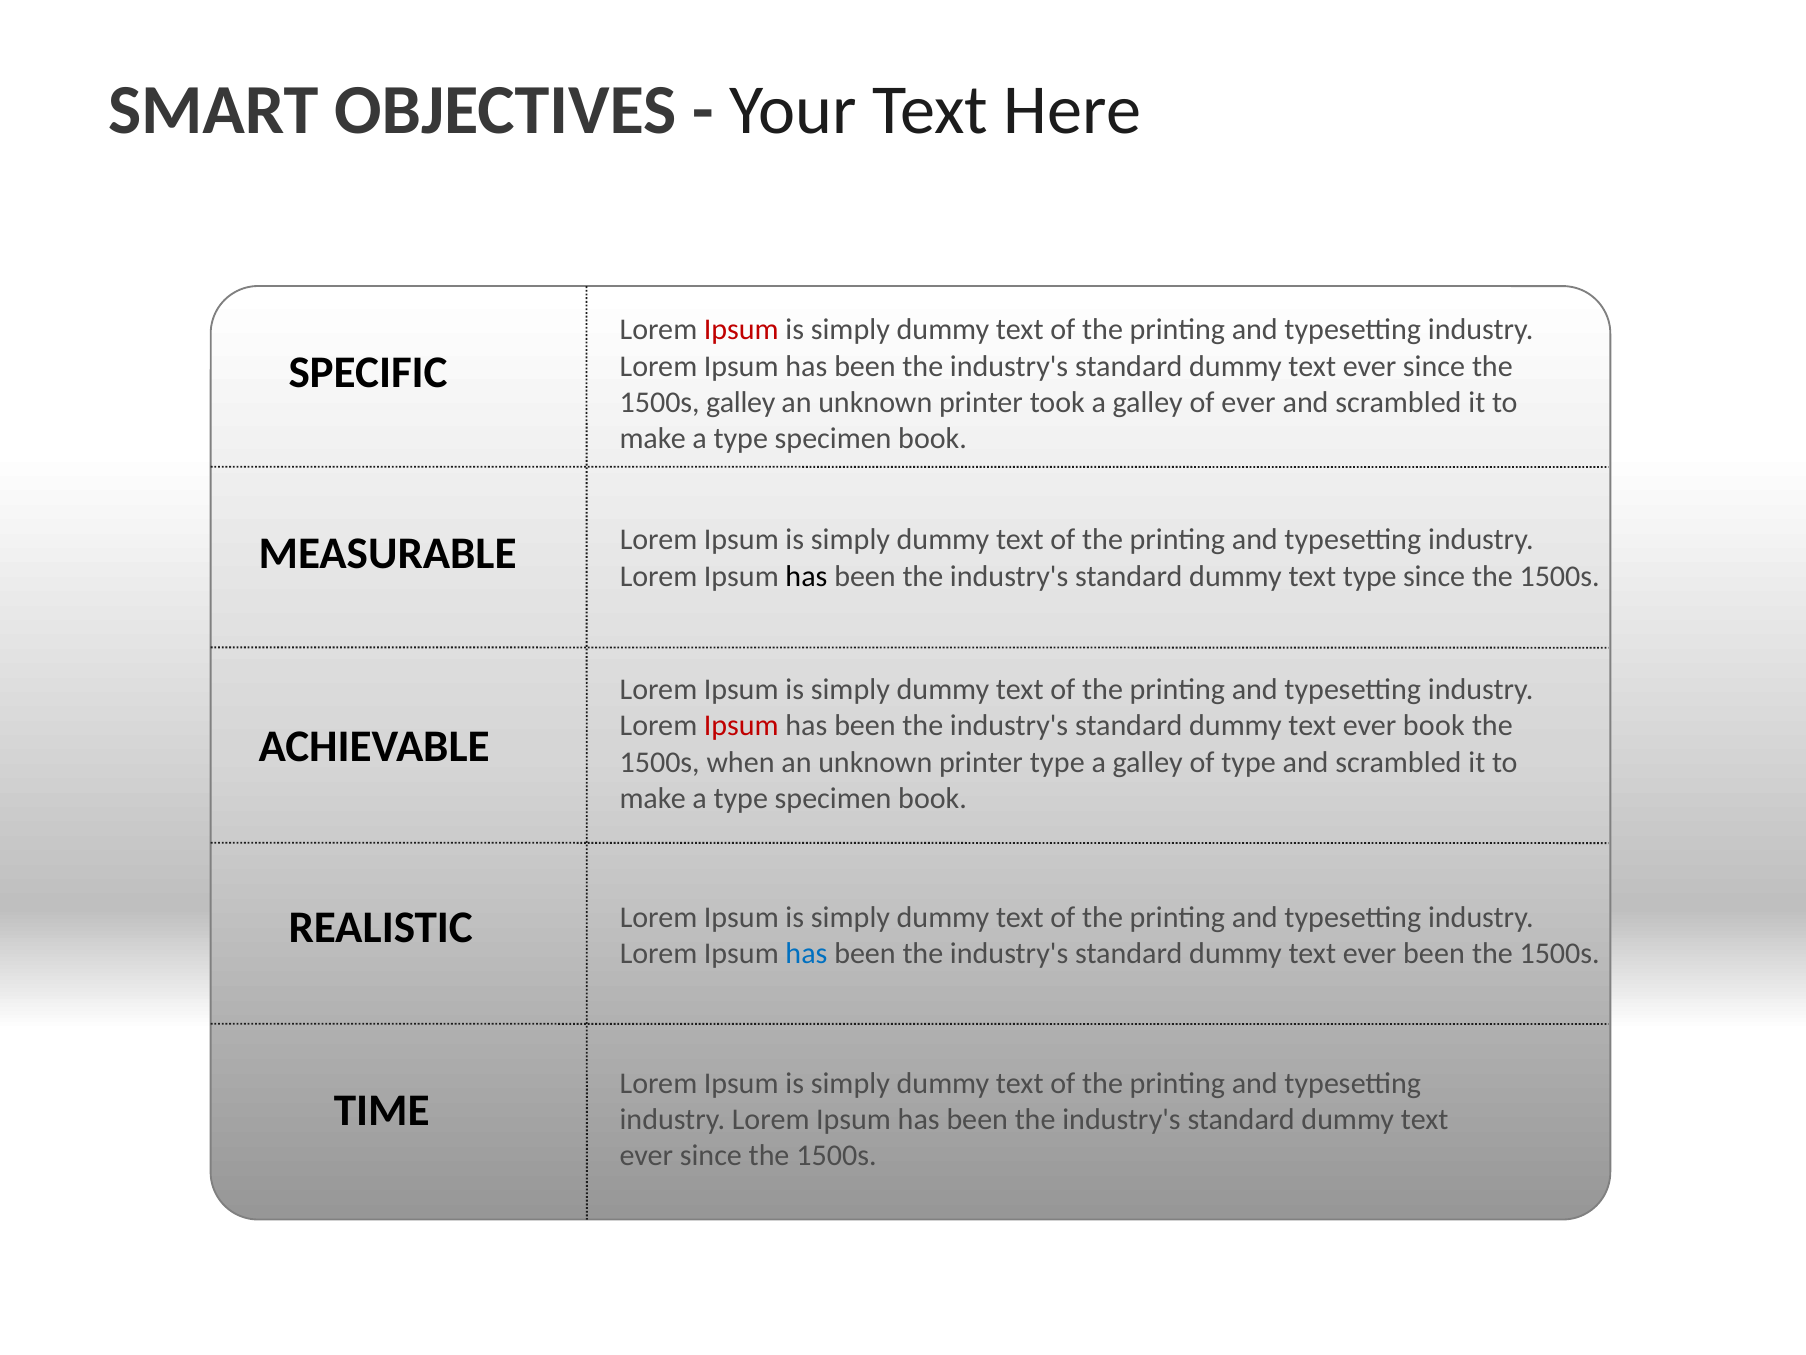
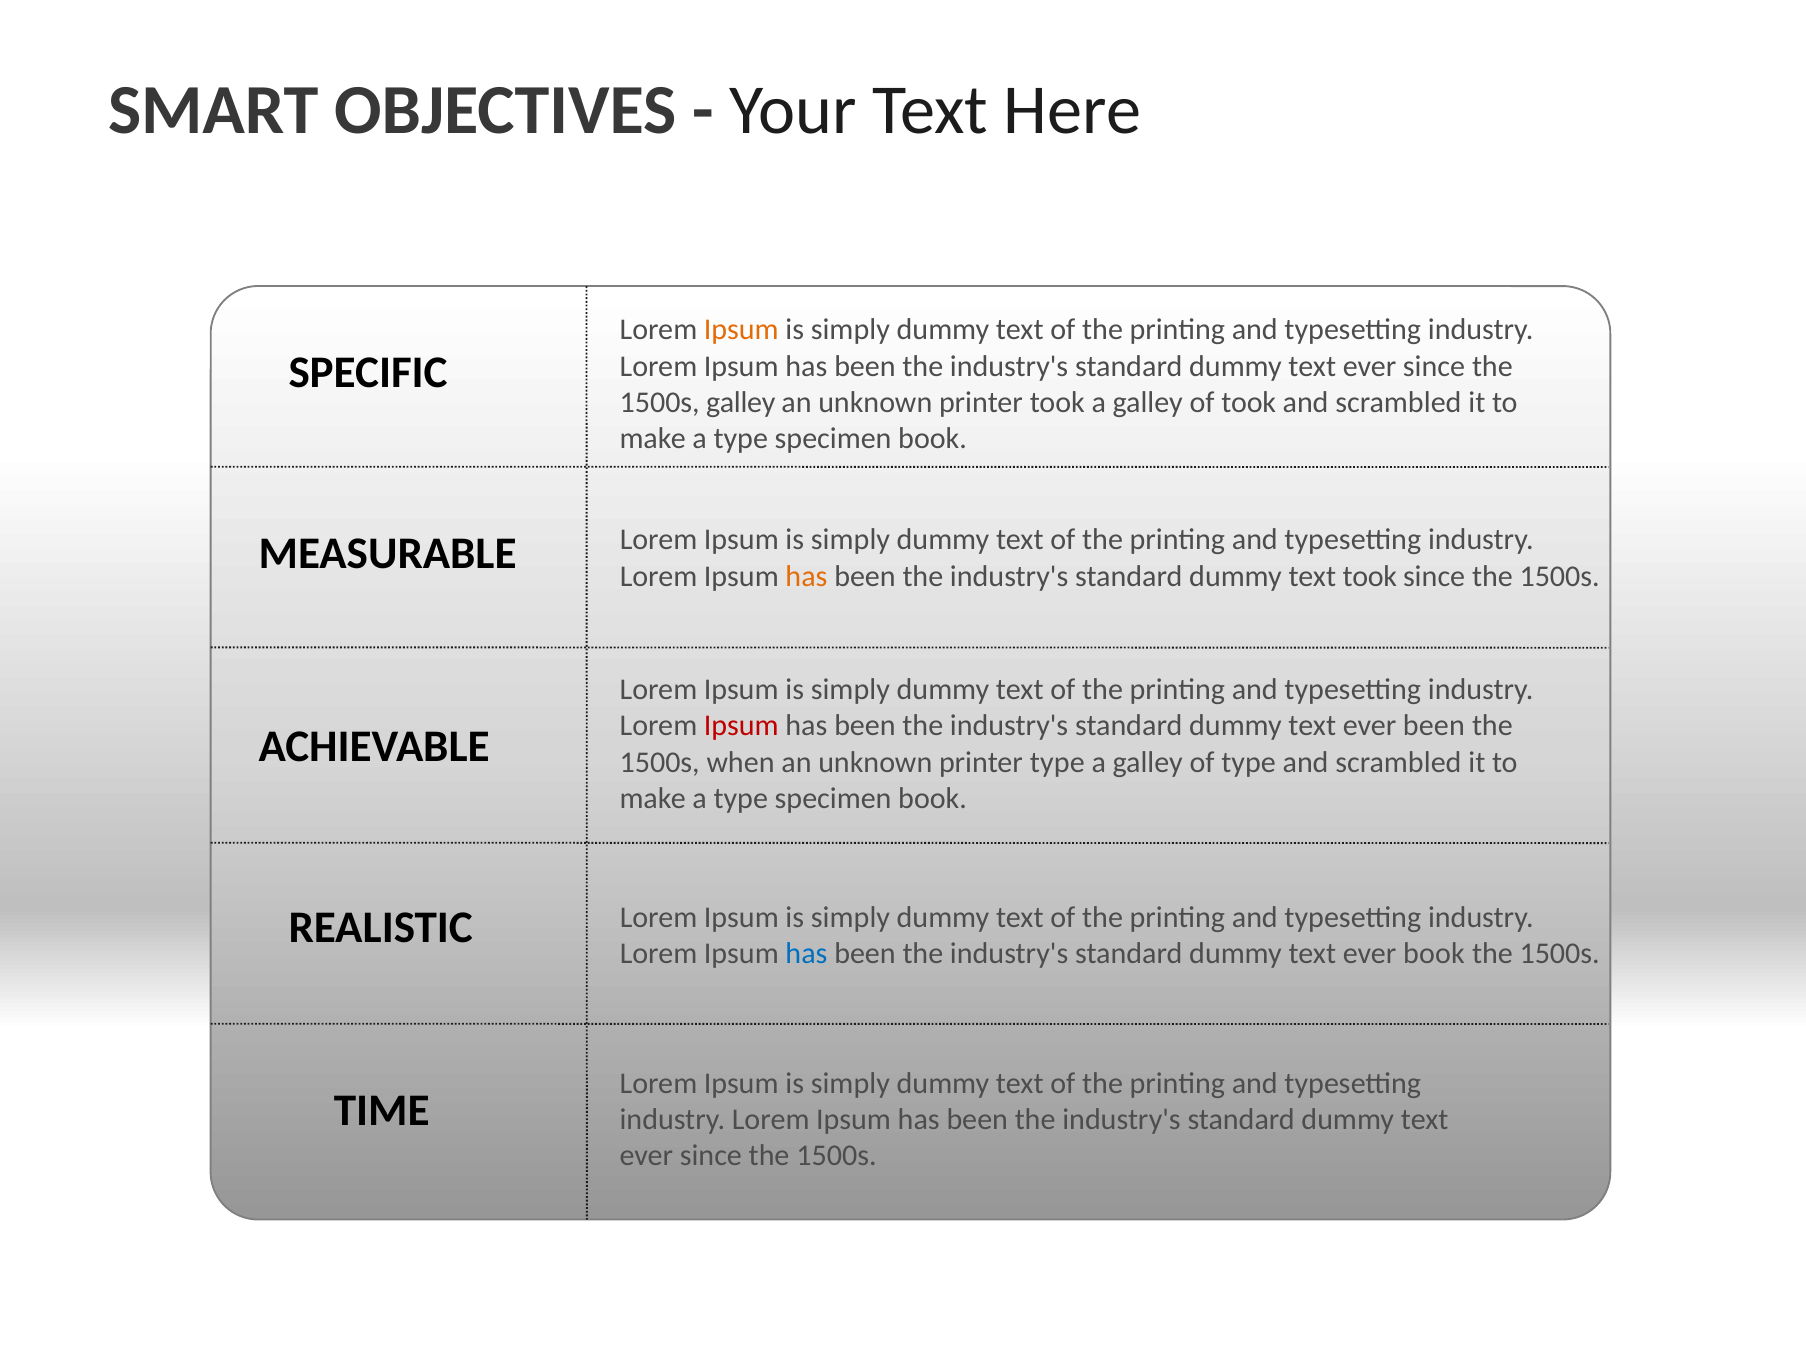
Ipsum colour: red -> orange (741, 330)
of ever: ever -> took (1249, 402)
has colour: black -> orange (806, 576)
text type: type -> took (1370, 576)
ever book: book -> been (1434, 726)
ever been: been -> book (1434, 954)
